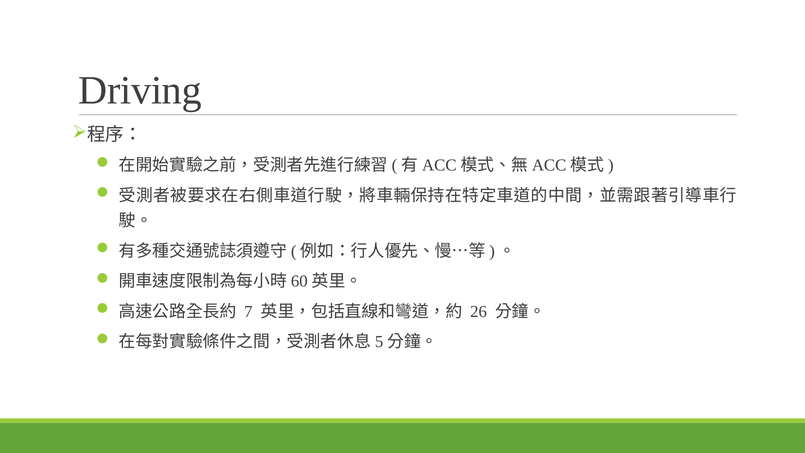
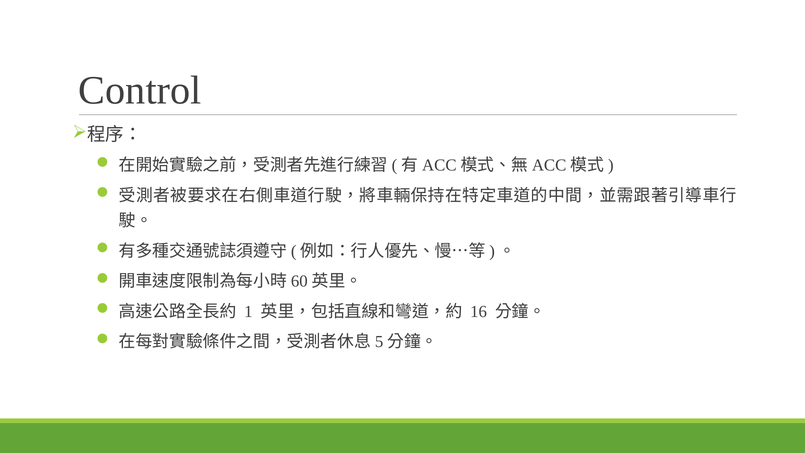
Driving: Driving -> Control (140, 90)
7: 7 -> 1 (248, 311)
26: 26 -> 16 (479, 311)
